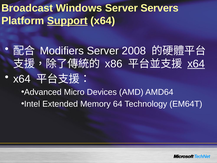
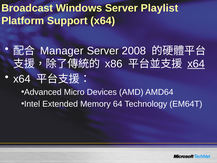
Servers: Servers -> Playlist (160, 8)
Support underline: present -> none (67, 21)
Modifiers: Modifiers -> Manager (62, 51)
